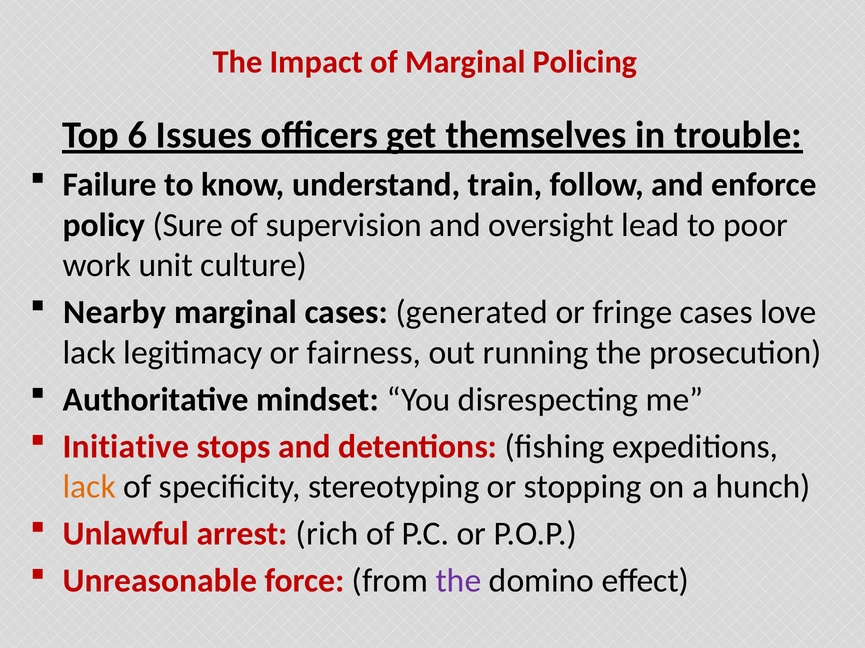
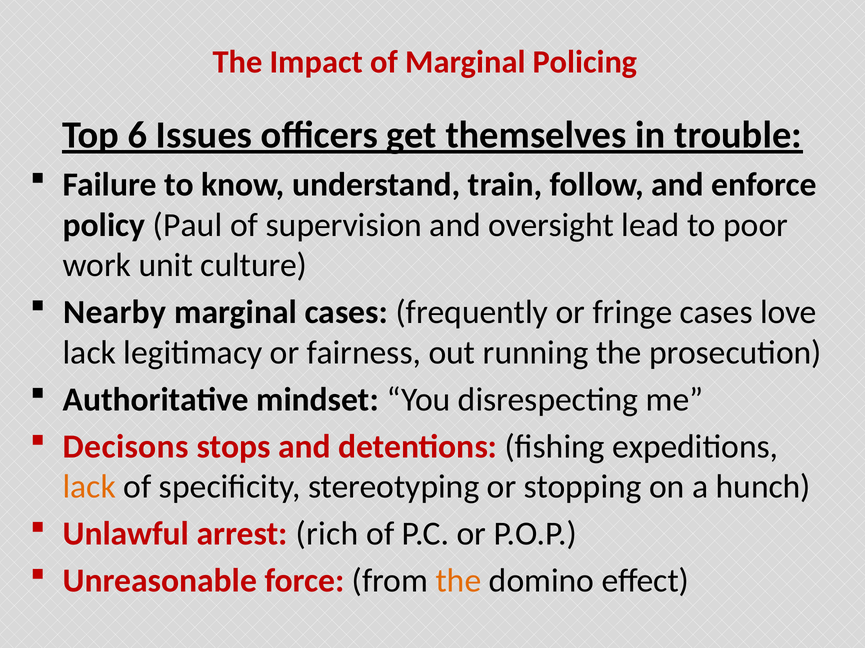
Sure: Sure -> Paul (188, 225)
generated: generated -> frequently (472, 313)
Initiative: Initiative -> Decisons (126, 447)
the colour: purple -> orange (459, 581)
